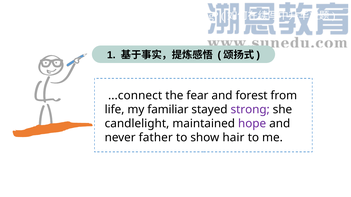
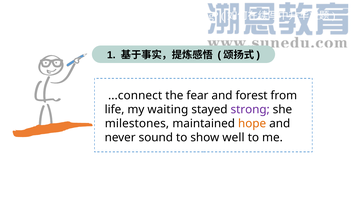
familiar: familiar -> waiting (168, 110)
candlelight: candlelight -> milestones (137, 124)
hope colour: purple -> orange (252, 124)
father: father -> sound (156, 138)
hair: hair -> well (233, 138)
